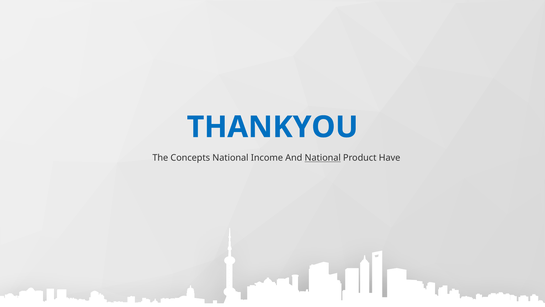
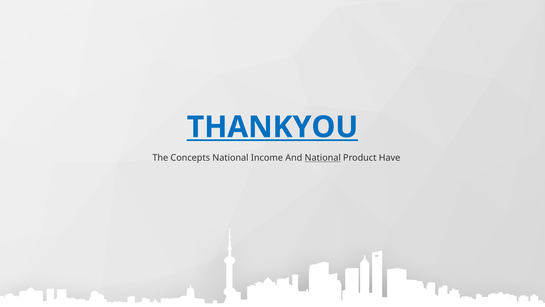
THANKYOU underline: none -> present (272, 127)
